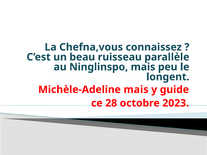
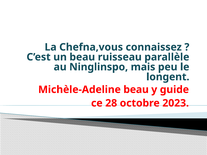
Michèle-Adeline mais: mais -> beau (136, 90)
